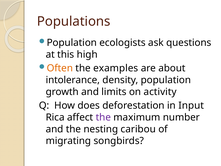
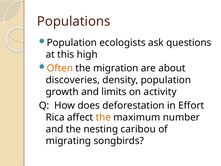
examples: examples -> migration (116, 68)
intolerance: intolerance -> discoveries (73, 80)
Input: Input -> Effort (191, 105)
the colour: purple -> orange (103, 117)
